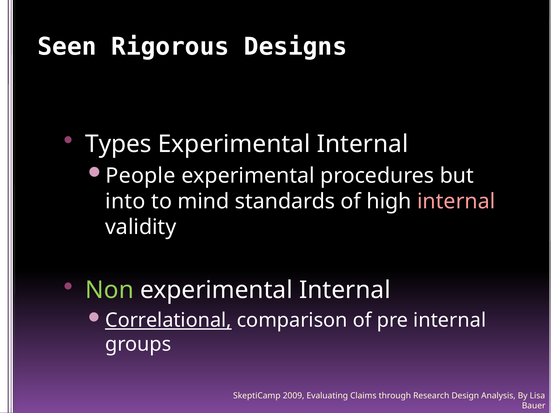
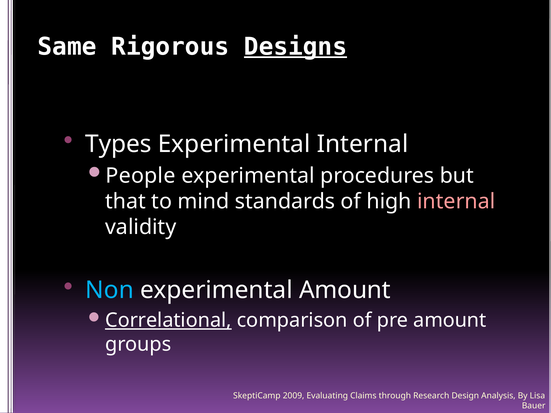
Seen: Seen -> Same (67, 47)
Designs underline: none -> present (296, 47)
into: into -> that (125, 201)
Non colour: light green -> light blue (110, 290)
Internal: Internal -> Amount (345, 290)
pre internal: internal -> amount (450, 321)
